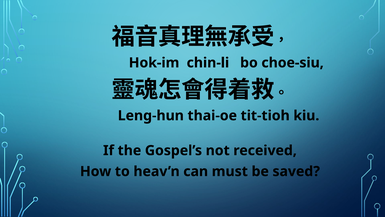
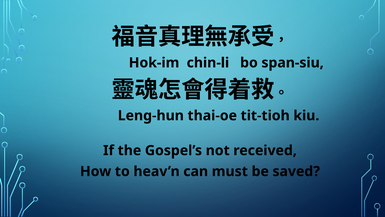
choe-siu: choe-siu -> span-siu (293, 63)
